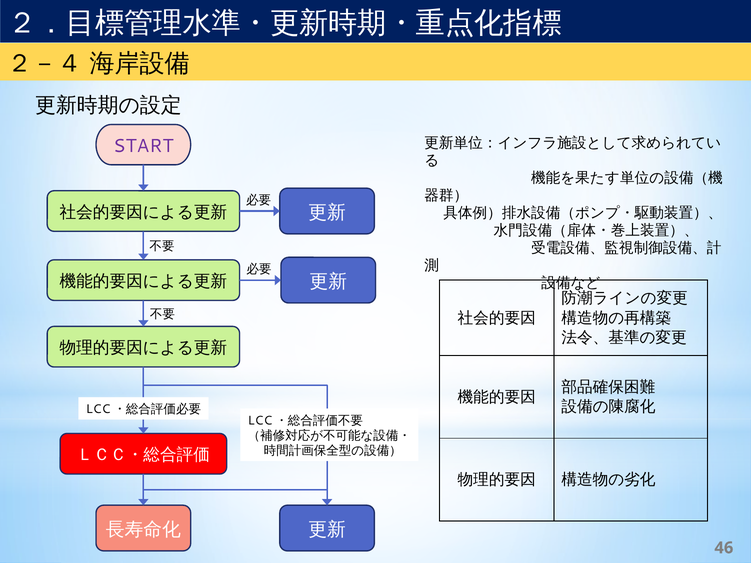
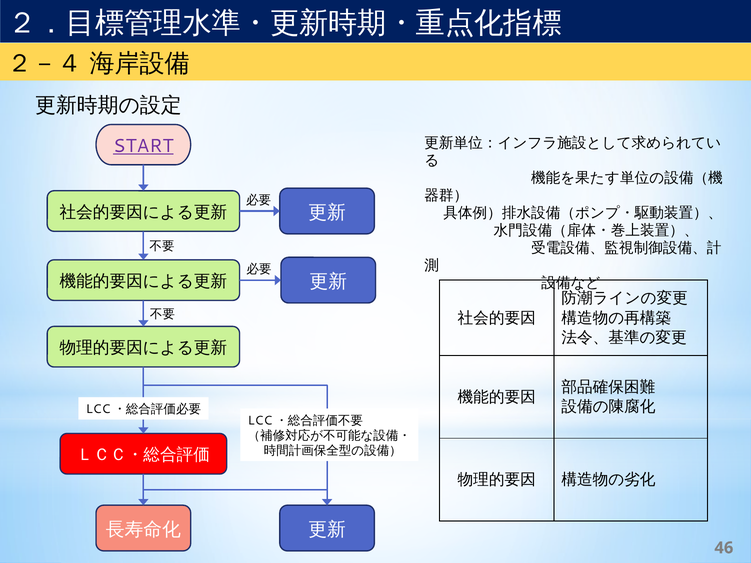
START underline: none -> present (143, 146)
